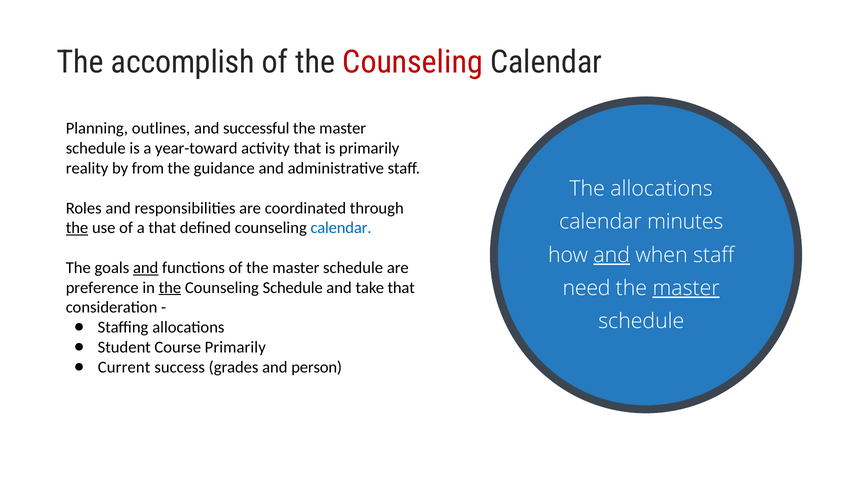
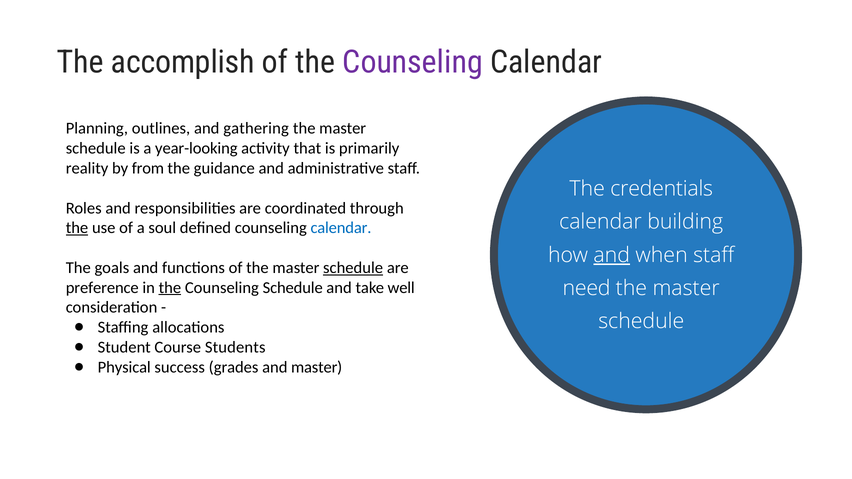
Counseling colour: red -> purple (413, 62)
successful: successful -> gathering (256, 129)
year-toward: year-toward -> year-looking (196, 148)
The allocations: allocations -> credentials (662, 189)
minutes: minutes -> building (685, 222)
a that: that -> soul (162, 228)
and underline: present -> none (146, 268)
schedule underline: none -> present (353, 268)
master underline: present -> none (686, 288)
take that: that -> well (401, 288)
Course Primarily: Primarily -> Students (235, 347)
Current: Current -> Physical (124, 367)
and person: person -> master (317, 367)
